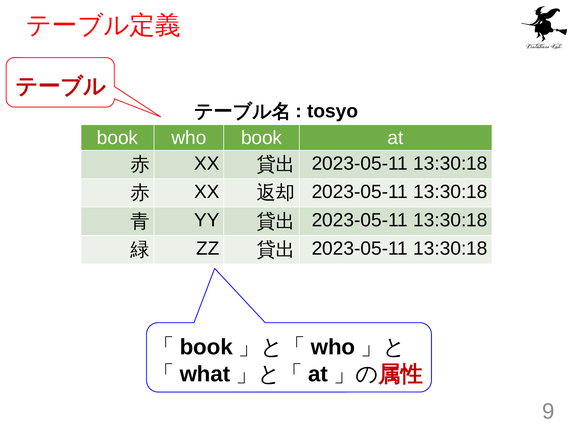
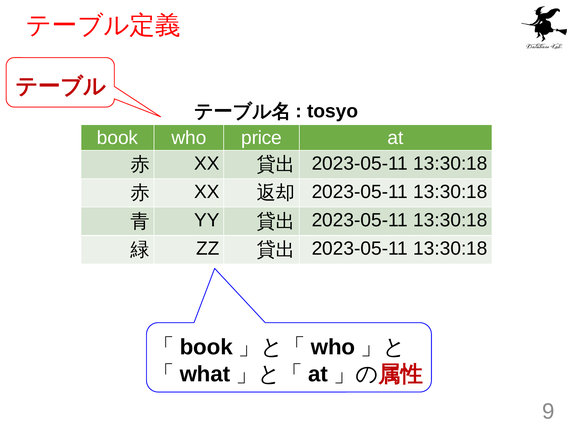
who book: book -> price (262, 138)
